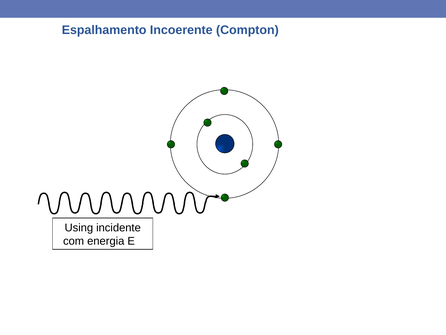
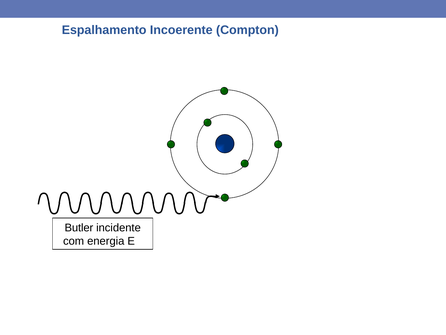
Using: Using -> Butler (79, 227)
